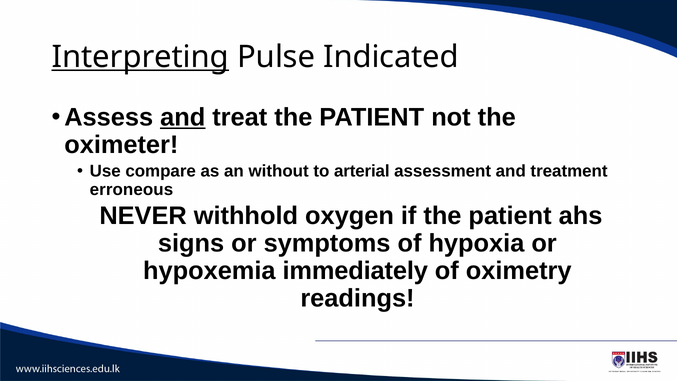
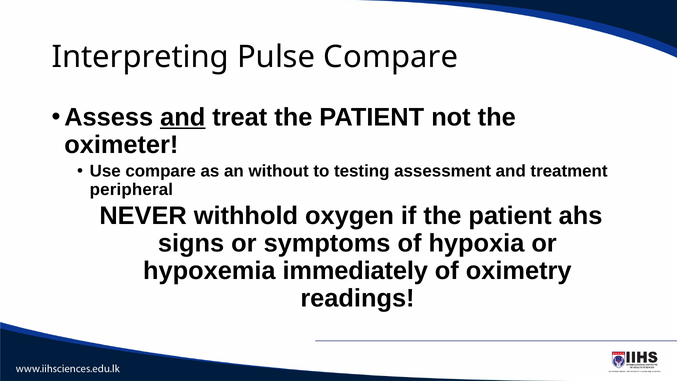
Interpreting underline: present -> none (140, 57)
Pulse Indicated: Indicated -> Compare (391, 57)
arterial: arterial -> testing (362, 171)
erroneous: erroneous -> peripheral (131, 190)
